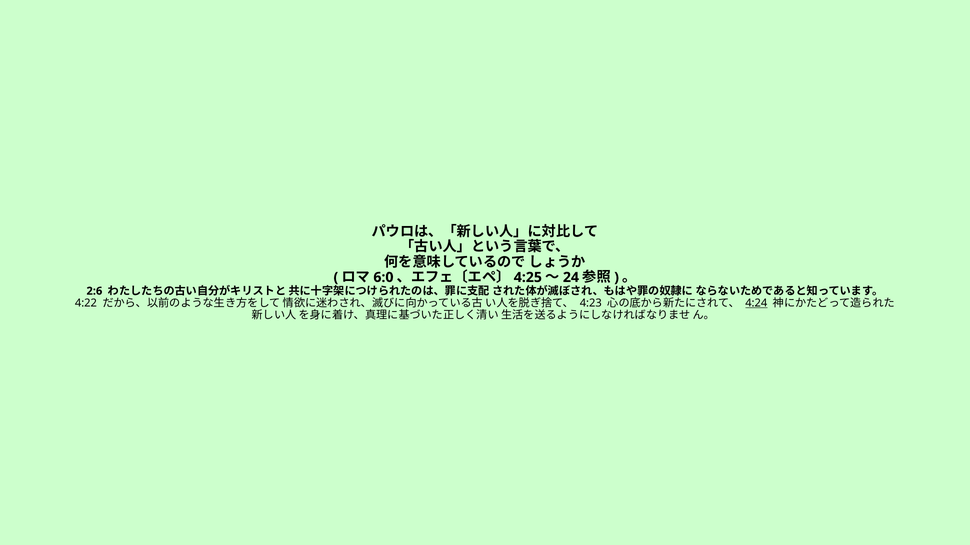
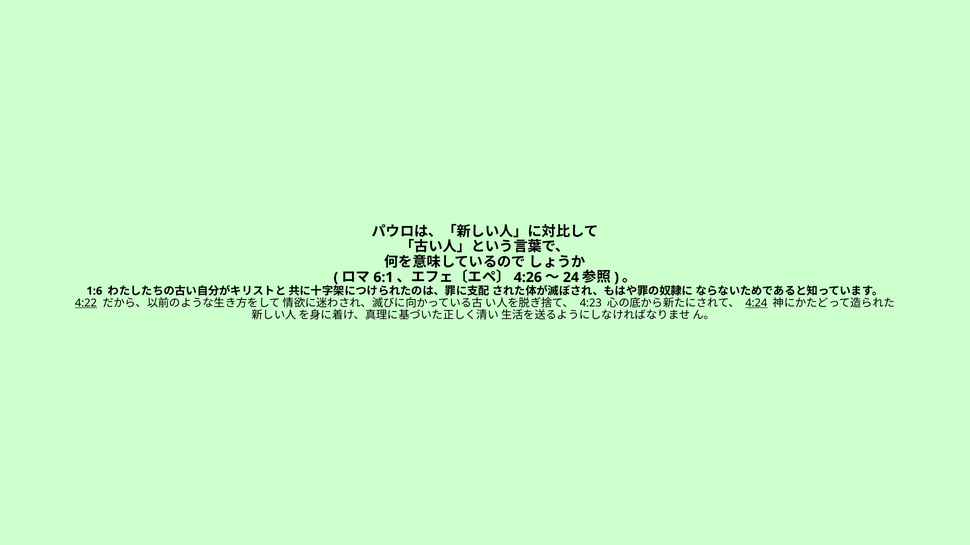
6:0: 6:0 -> 6:1 (383, 278)
4:25: 4:25 -> 4:26 (528, 278)
2:6: 2:6 -> 1:6 (94, 291)
4:22 underline: none -> present (86, 303)
